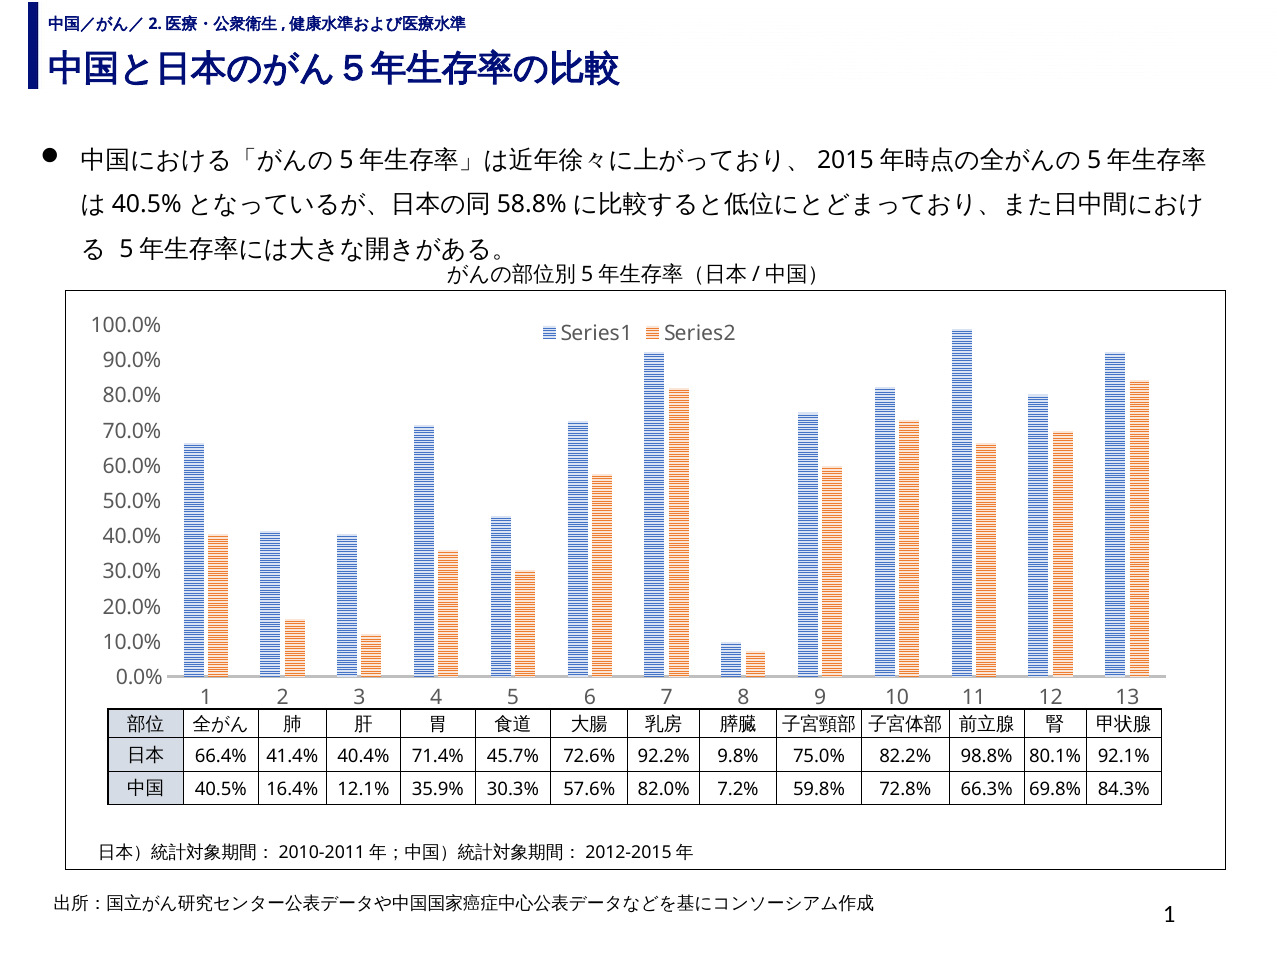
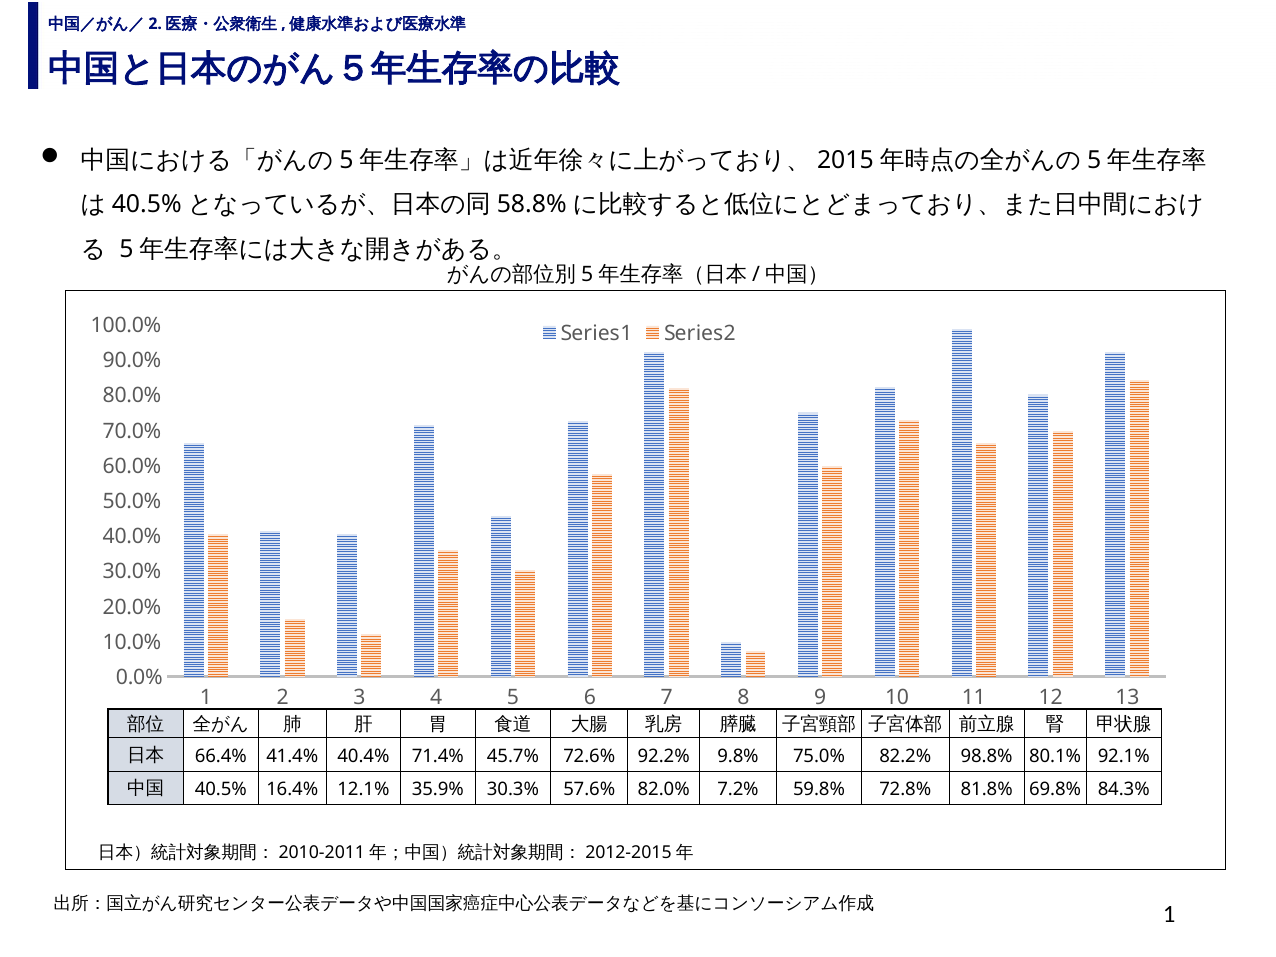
66.3%: 66.3% -> 81.8% (987, 790)
